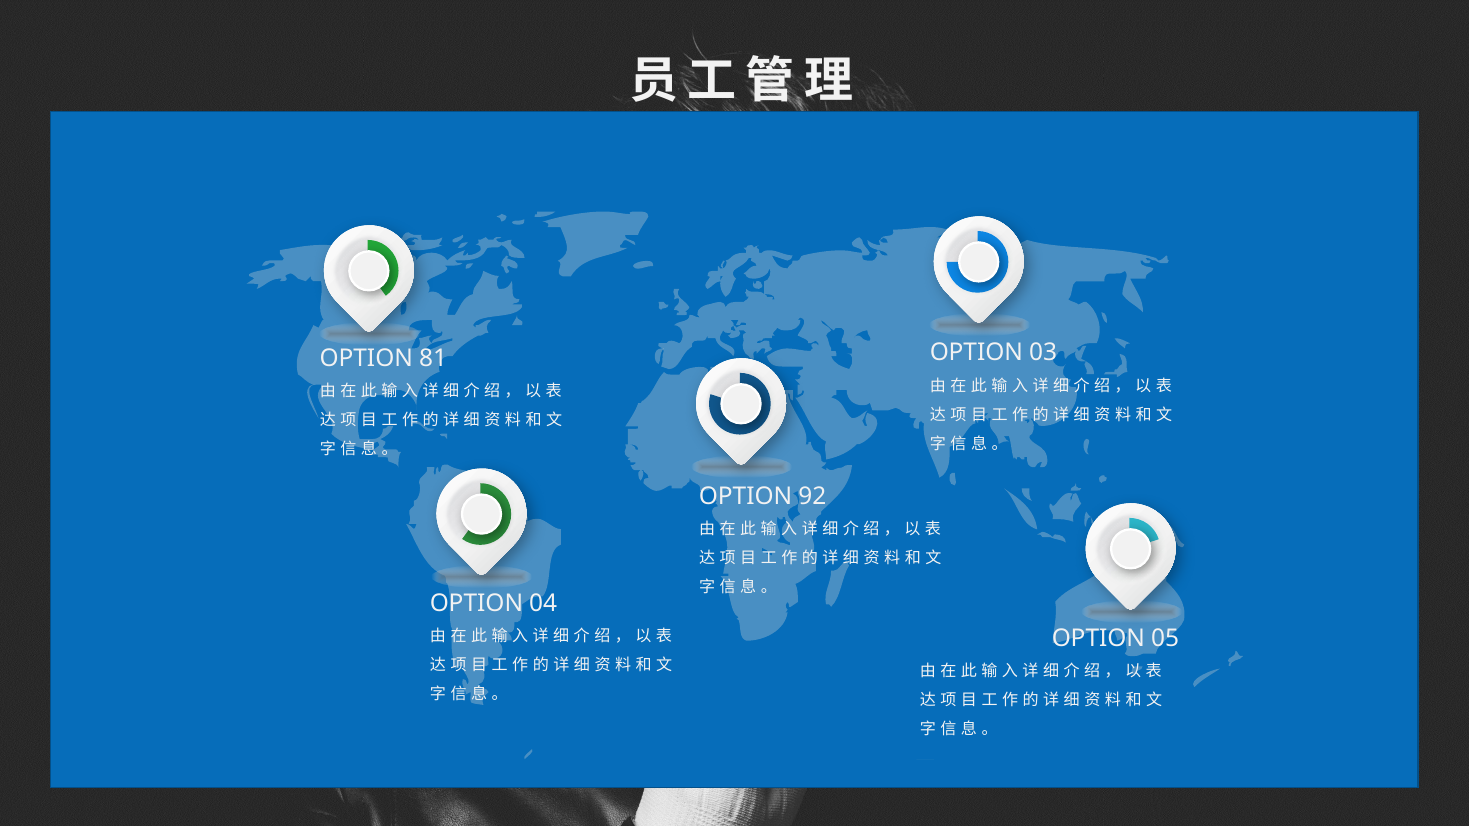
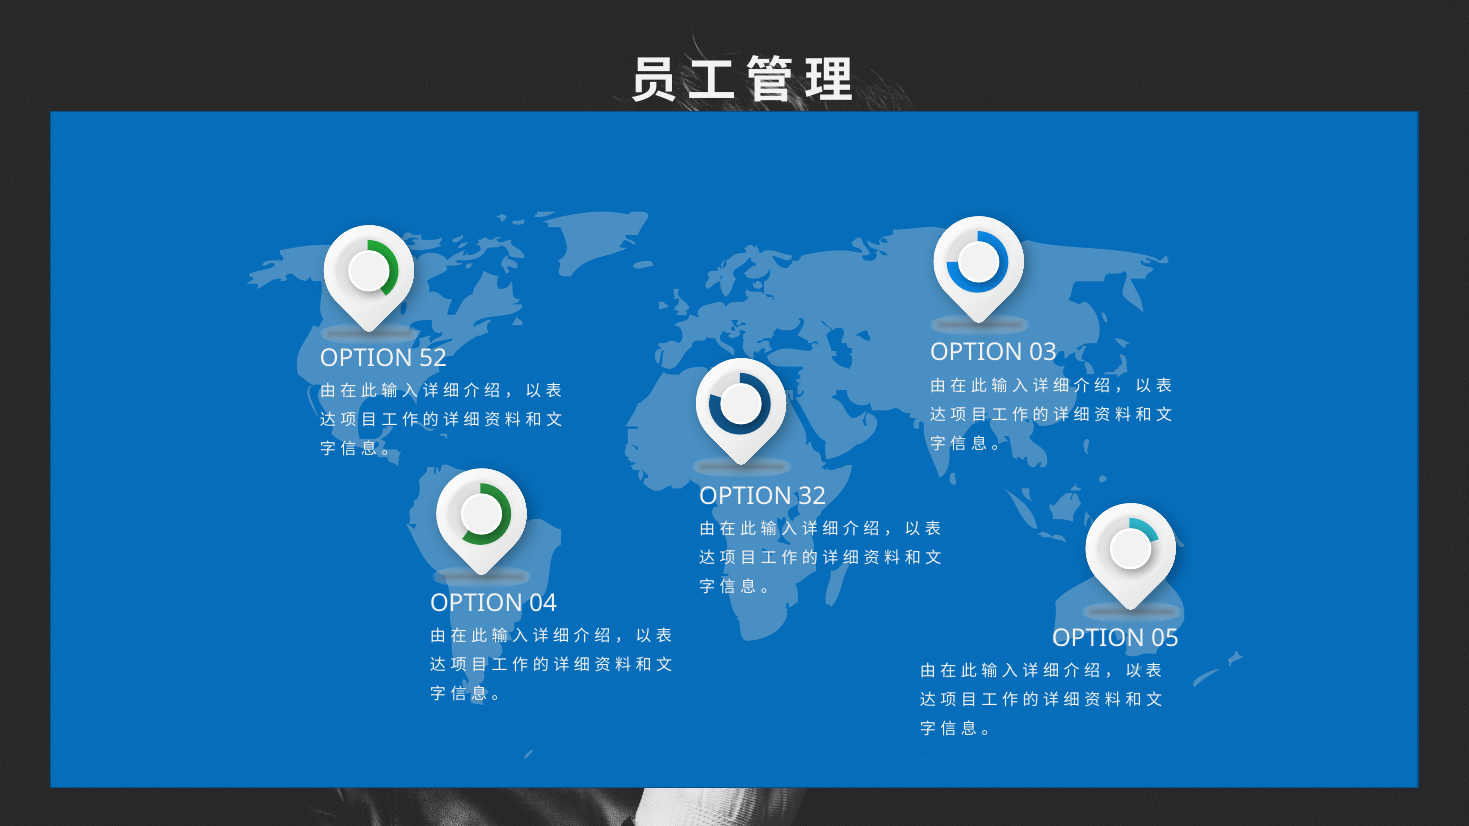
81: 81 -> 52 (433, 358)
92: 92 -> 32 (812, 496)
